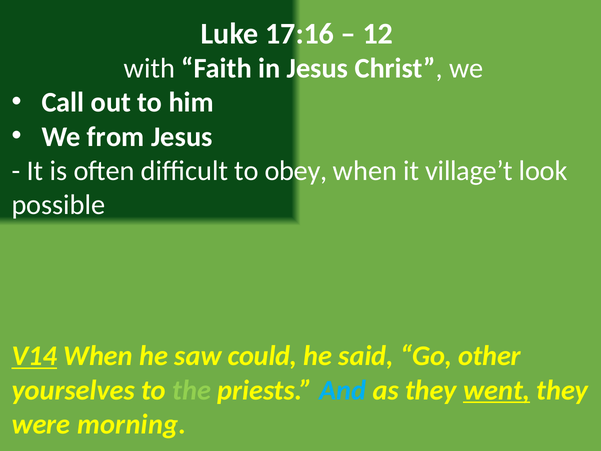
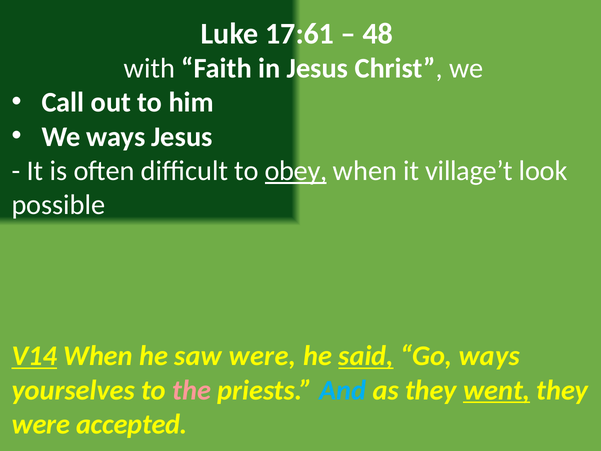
17:16: 17:16 -> 17:61 (300, 34)
12: 12 -> 48 (378, 34)
We from: from -> ways (116, 137)
obey underline: none -> present (296, 171)
saw could: could -> were (262, 356)
said underline: none -> present (366, 356)
Go other: other -> ways (489, 356)
the colour: light green -> pink (192, 390)
morning: morning -> accepted (132, 424)
